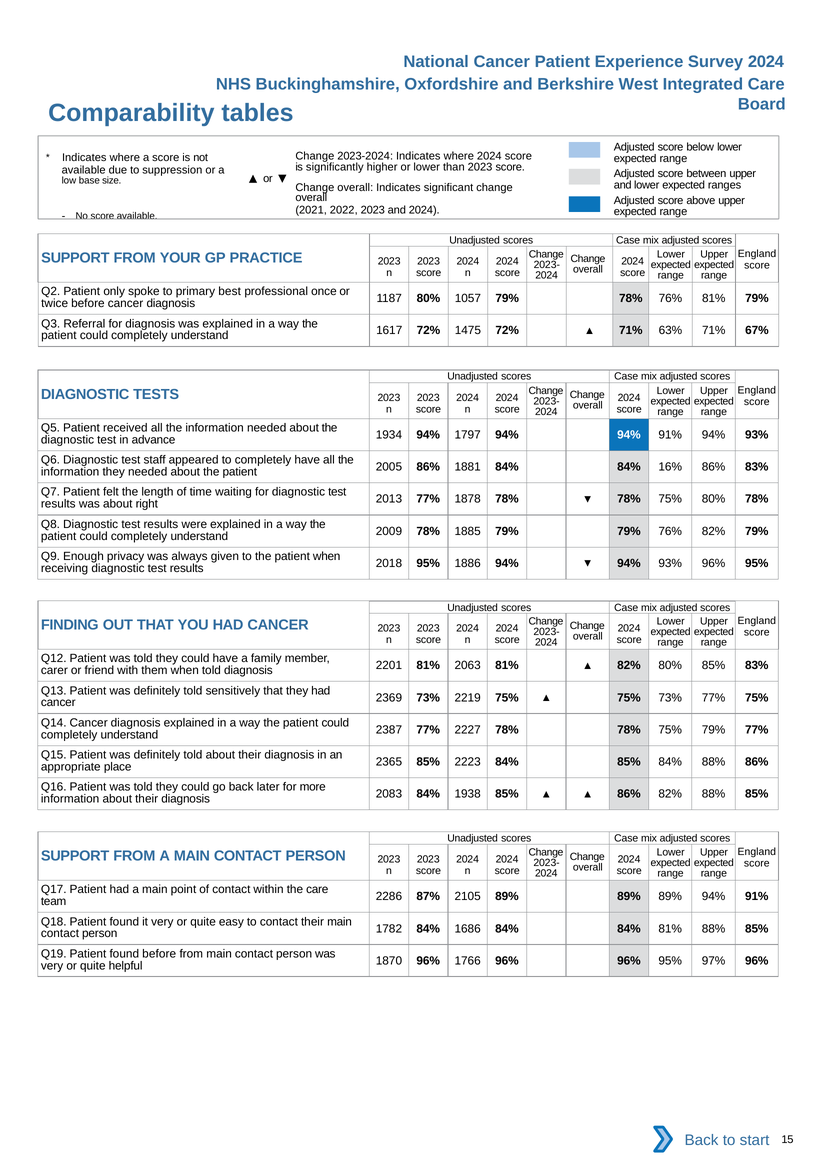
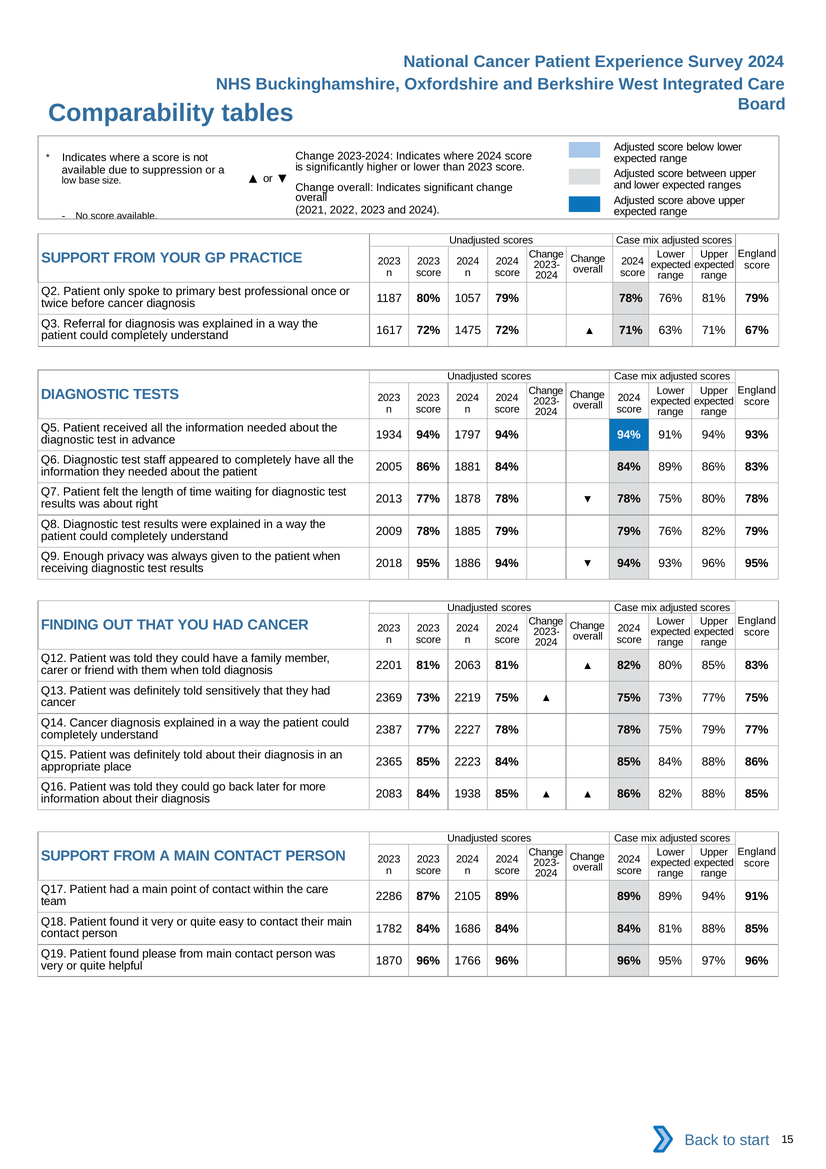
84% 16%: 16% -> 89% (670, 467)
found before: before -> please (159, 954)
